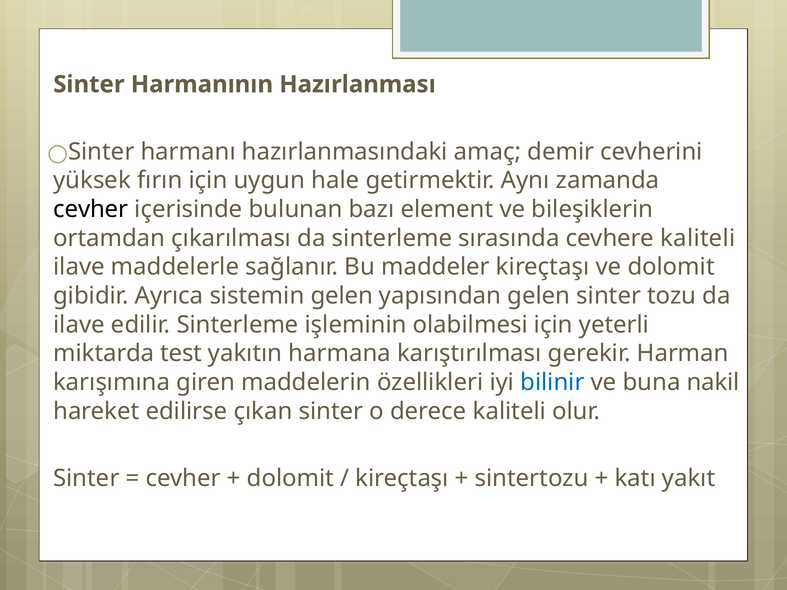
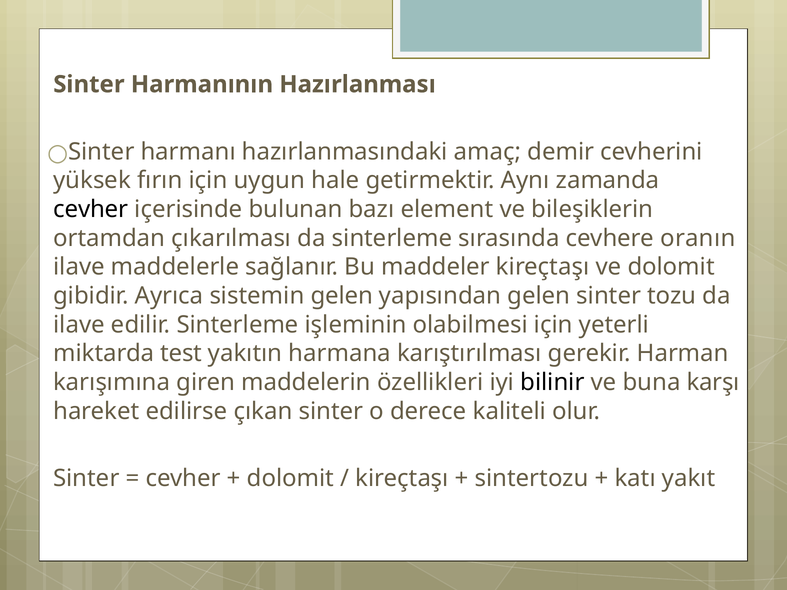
cevhere kaliteli: kaliteli -> oranın (698, 238)
bilinir colour: blue -> black (552, 382)
nakil: nakil -> karşı (713, 382)
